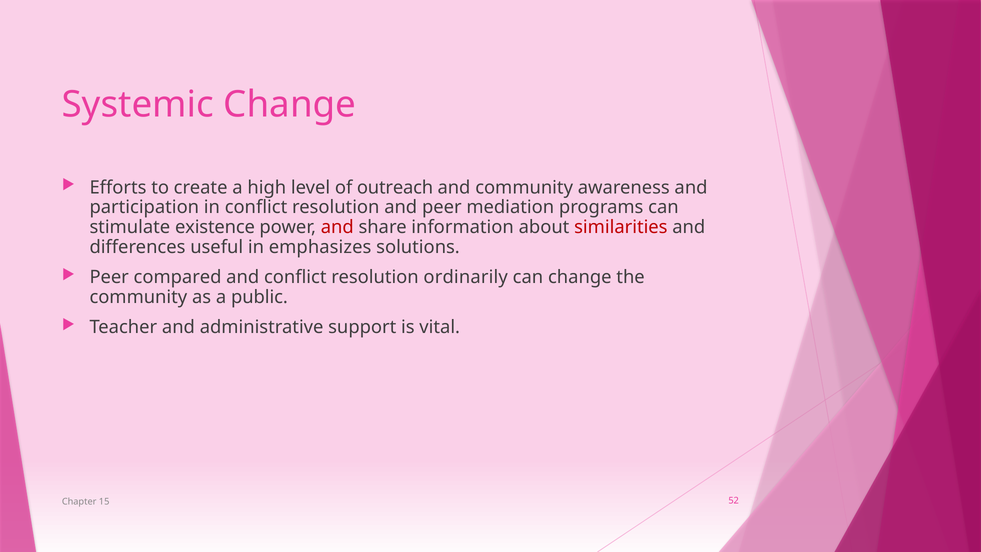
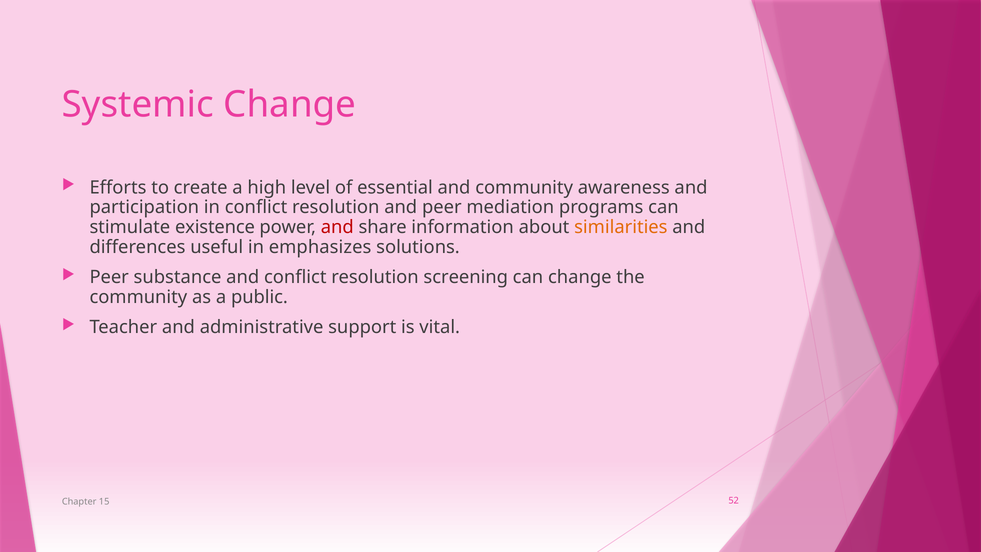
outreach: outreach -> essential (395, 187)
similarities colour: red -> orange (621, 227)
compared: compared -> substance (178, 277)
ordinarily: ordinarily -> screening (466, 277)
